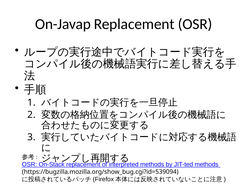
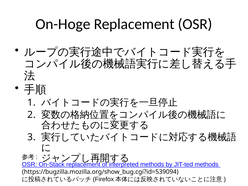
On-Javap: On-Javap -> On-Hoge (63, 24)
